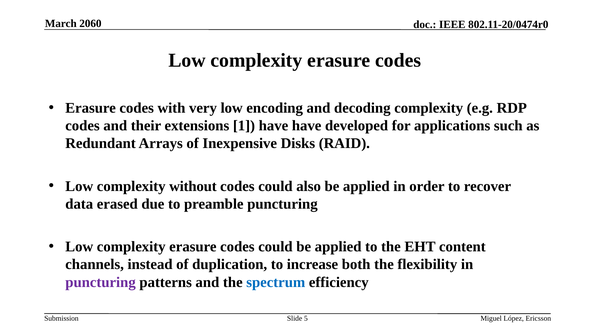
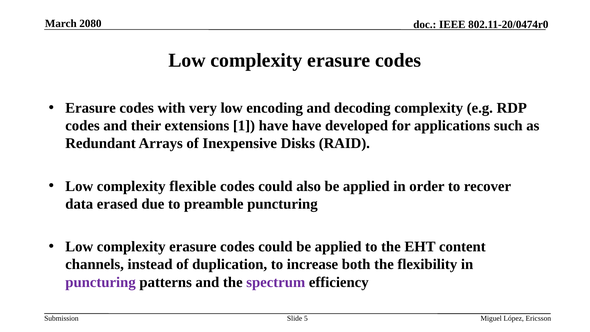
2060: 2060 -> 2080 (90, 23)
without: without -> flexible (193, 186)
spectrum colour: blue -> purple (276, 282)
